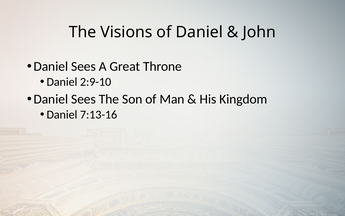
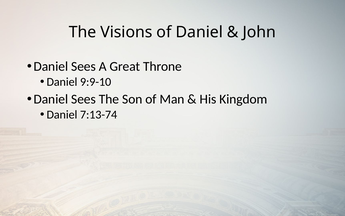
2:9-10: 2:9-10 -> 9:9-10 (96, 82)
7:13-16: 7:13-16 -> 7:13-74 (99, 115)
